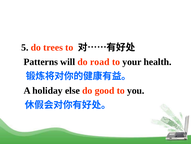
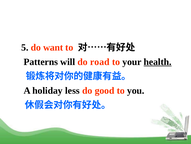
trees: trees -> want (53, 47)
health underline: none -> present (158, 62)
else: else -> less (72, 90)
